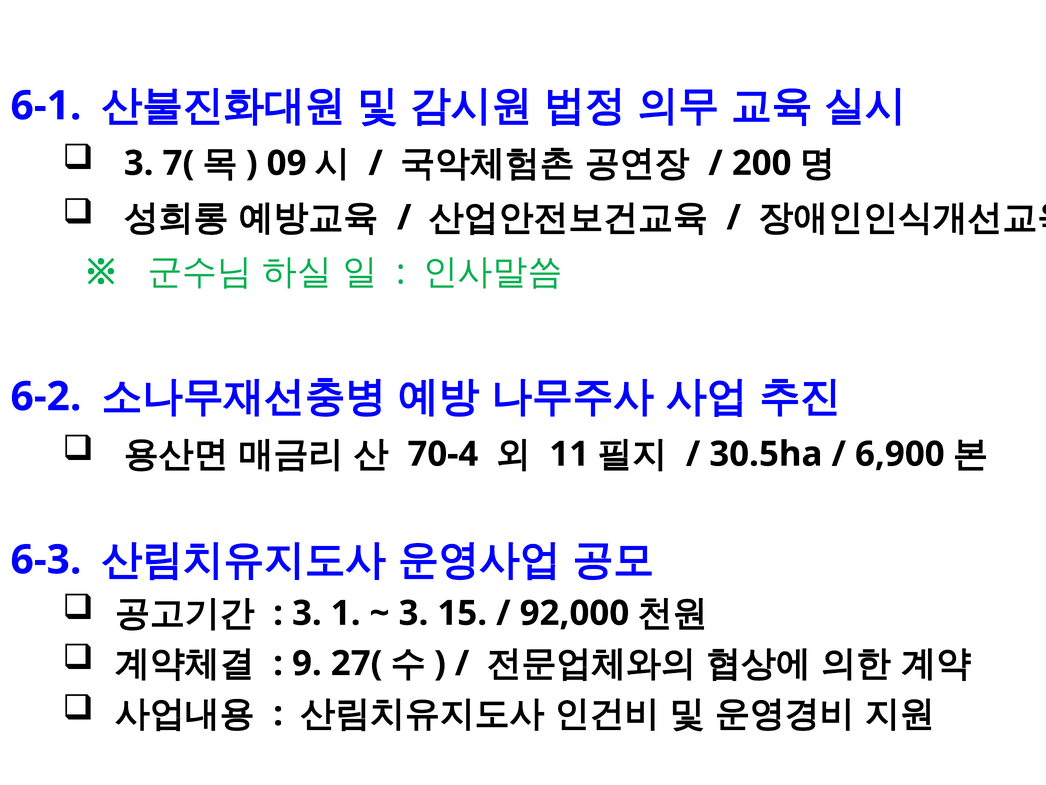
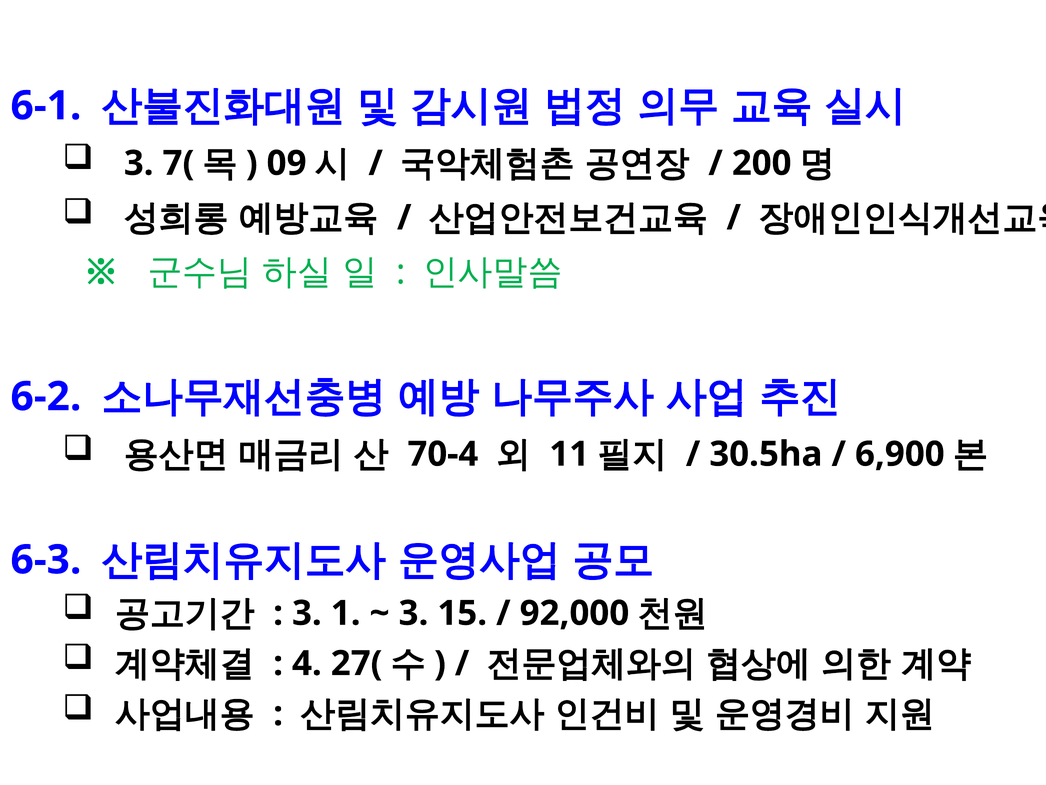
9: 9 -> 4 (307, 663)
